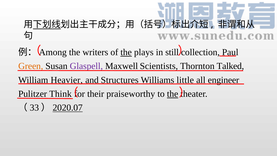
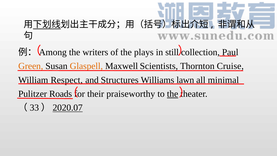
the underline: present -> none (126, 52)
Glaspell colour: purple -> orange (86, 66)
Talked: Talked -> Cruise (230, 66)
Heavier: Heavier -> Respect (67, 80)
little: little -> lawn (185, 80)
engineer: engineer -> minimal (223, 80)
Think: Think -> Roads (61, 94)
